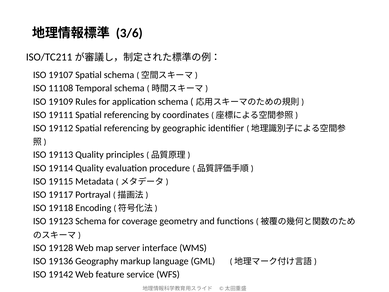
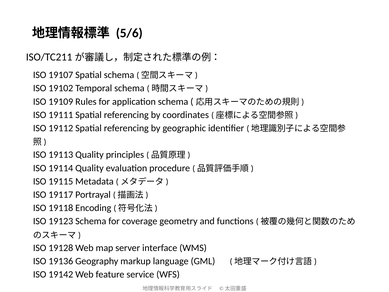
3/6: 3/6 -> 5/6 (129, 33)
11108: 11108 -> 19102 (61, 88)
